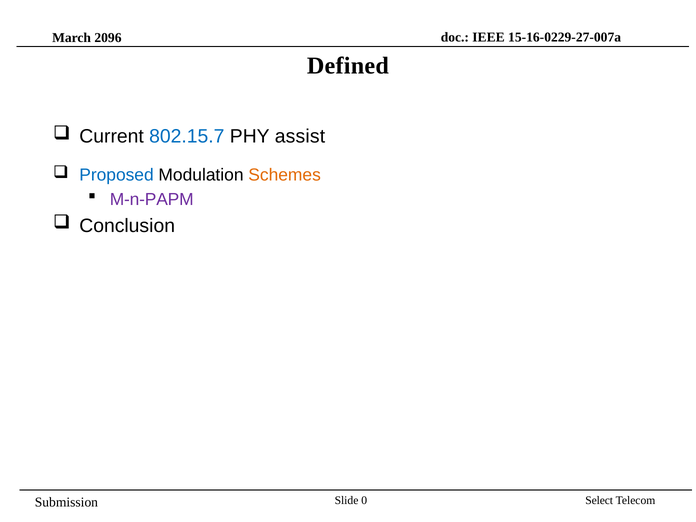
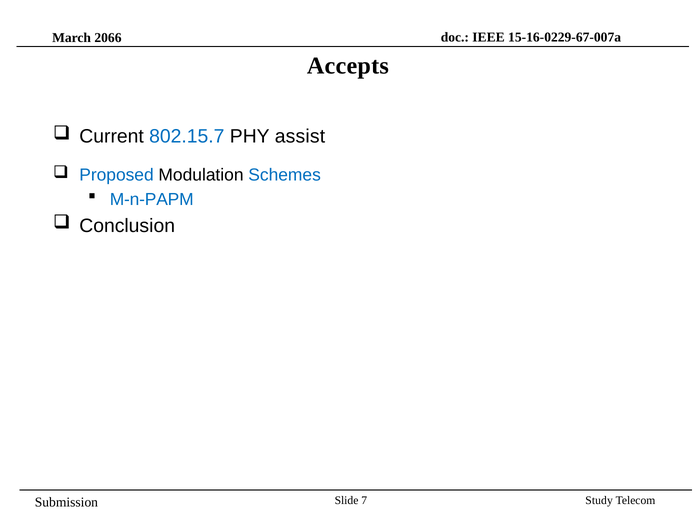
2096: 2096 -> 2066 (108, 38)
15-16-0229-27-007a: 15-16-0229-27-007a -> 15-16-0229-67-007a (565, 37)
Defined: Defined -> Accepts (348, 66)
Schemes colour: orange -> blue (285, 175)
M-n-PAPM colour: purple -> blue (152, 200)
0: 0 -> 7 (364, 501)
Select: Select -> Study (599, 501)
